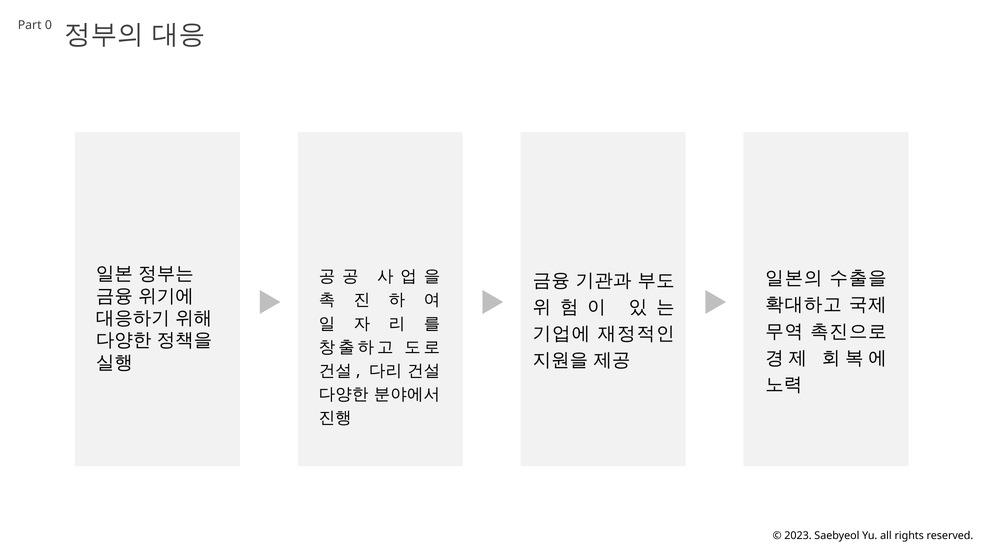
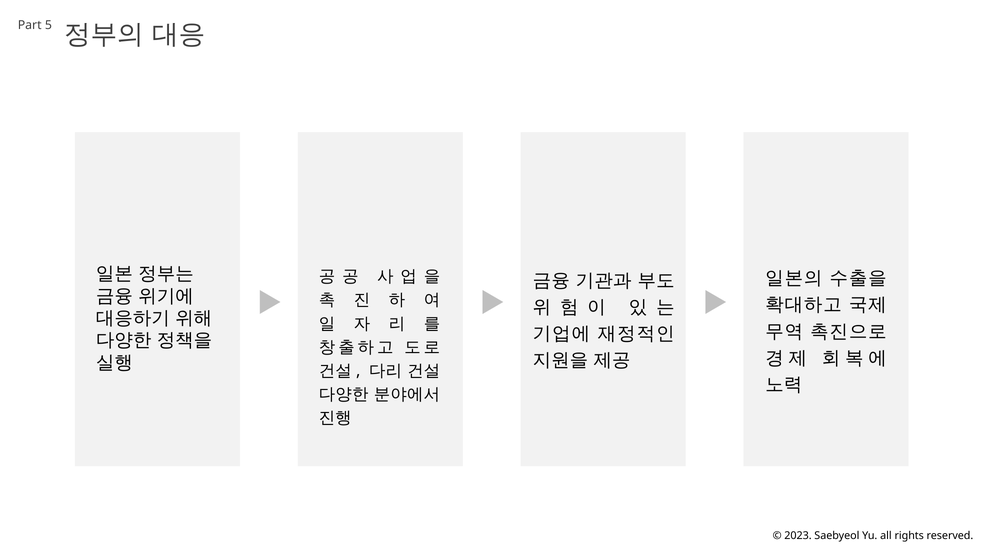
0: 0 -> 5 (48, 25)
